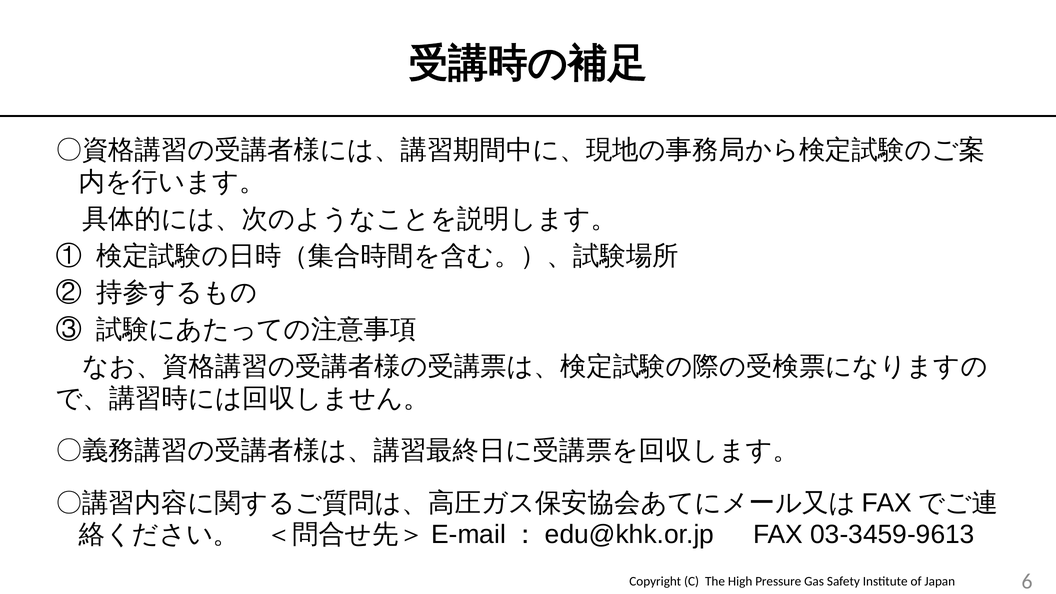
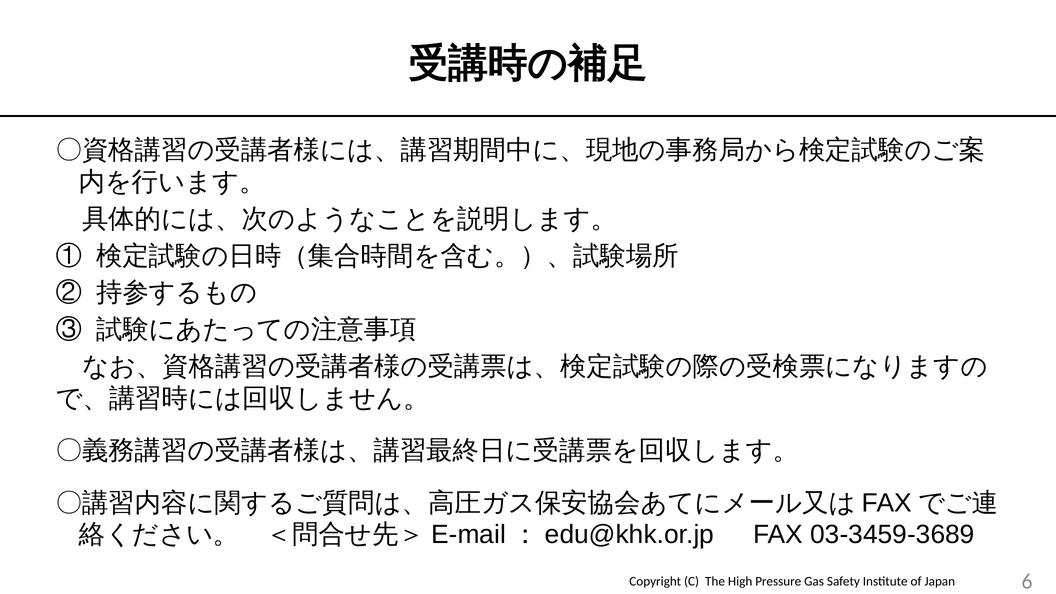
03-3459-9613: 03-3459-9613 -> 03-3459-3689 (892, 535)
